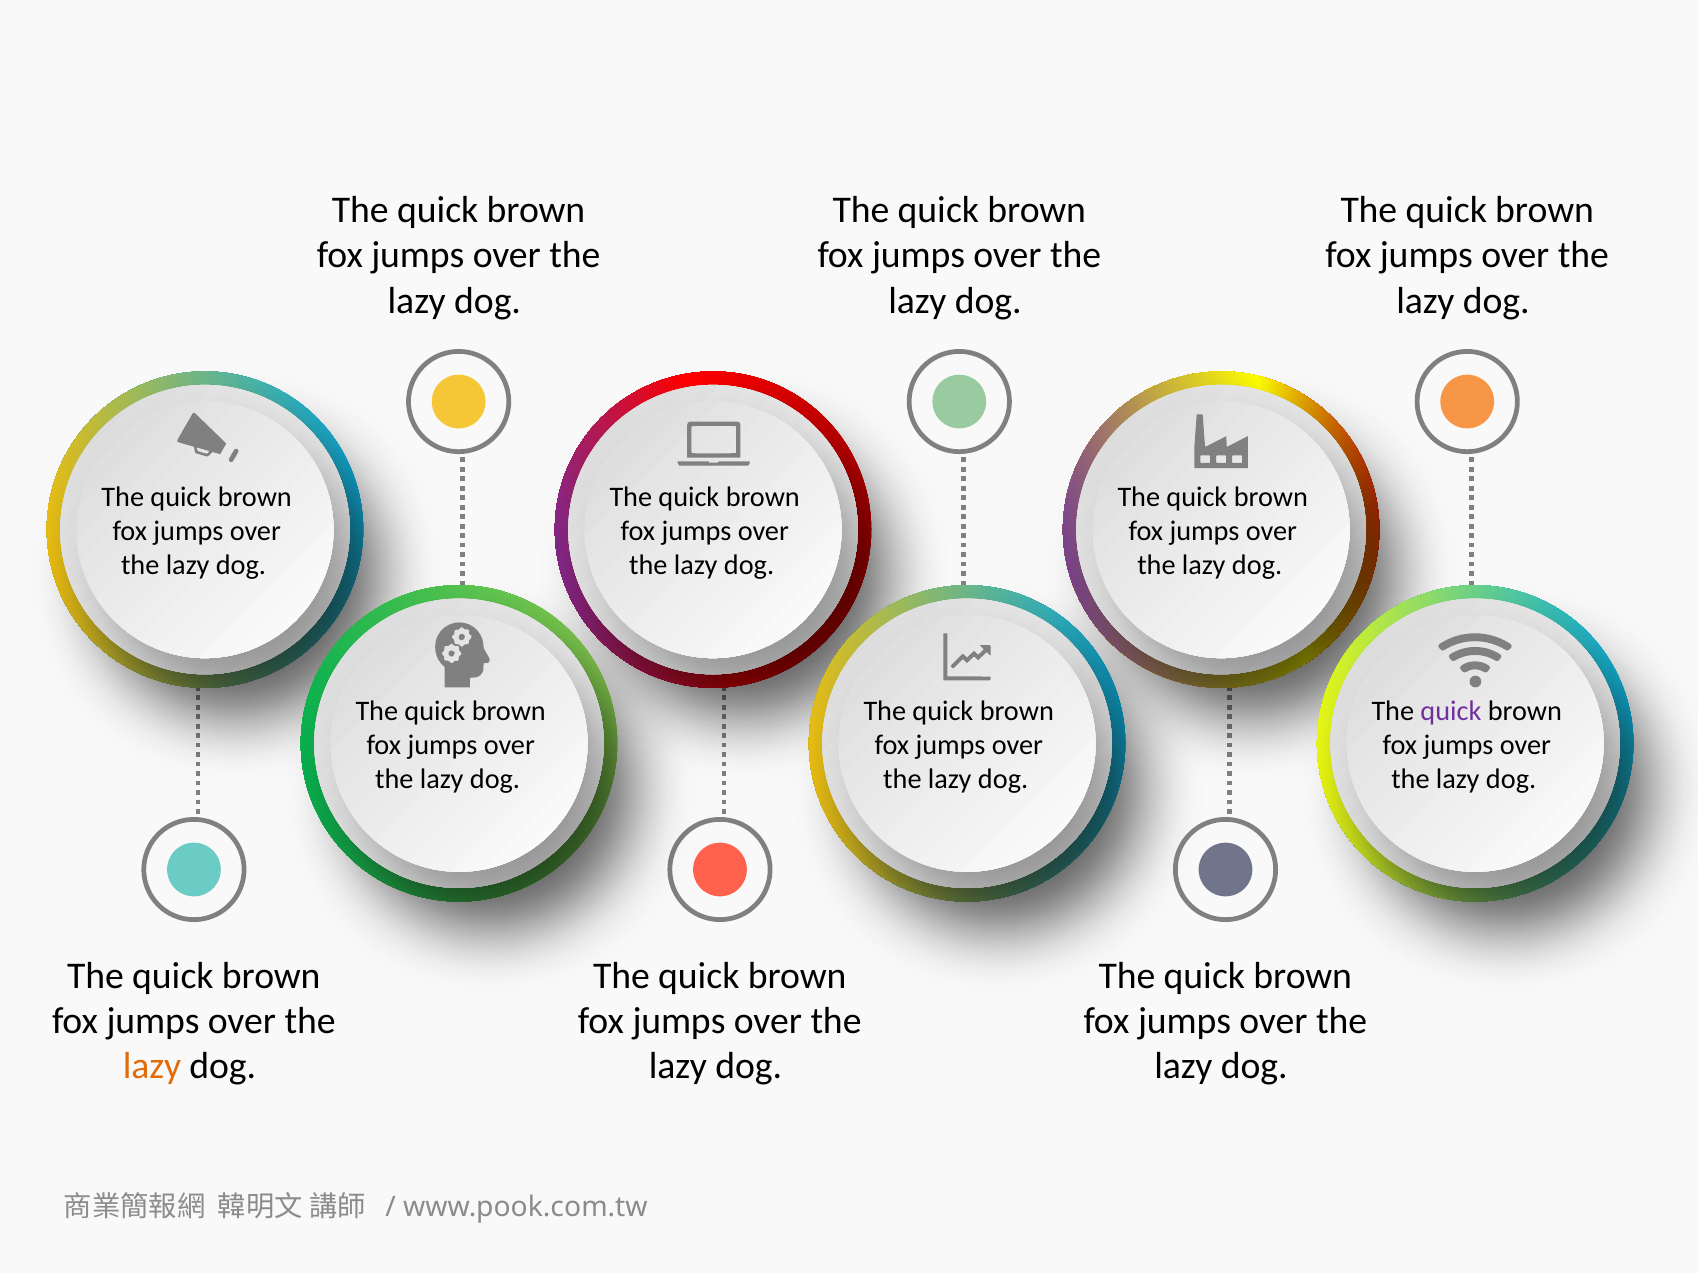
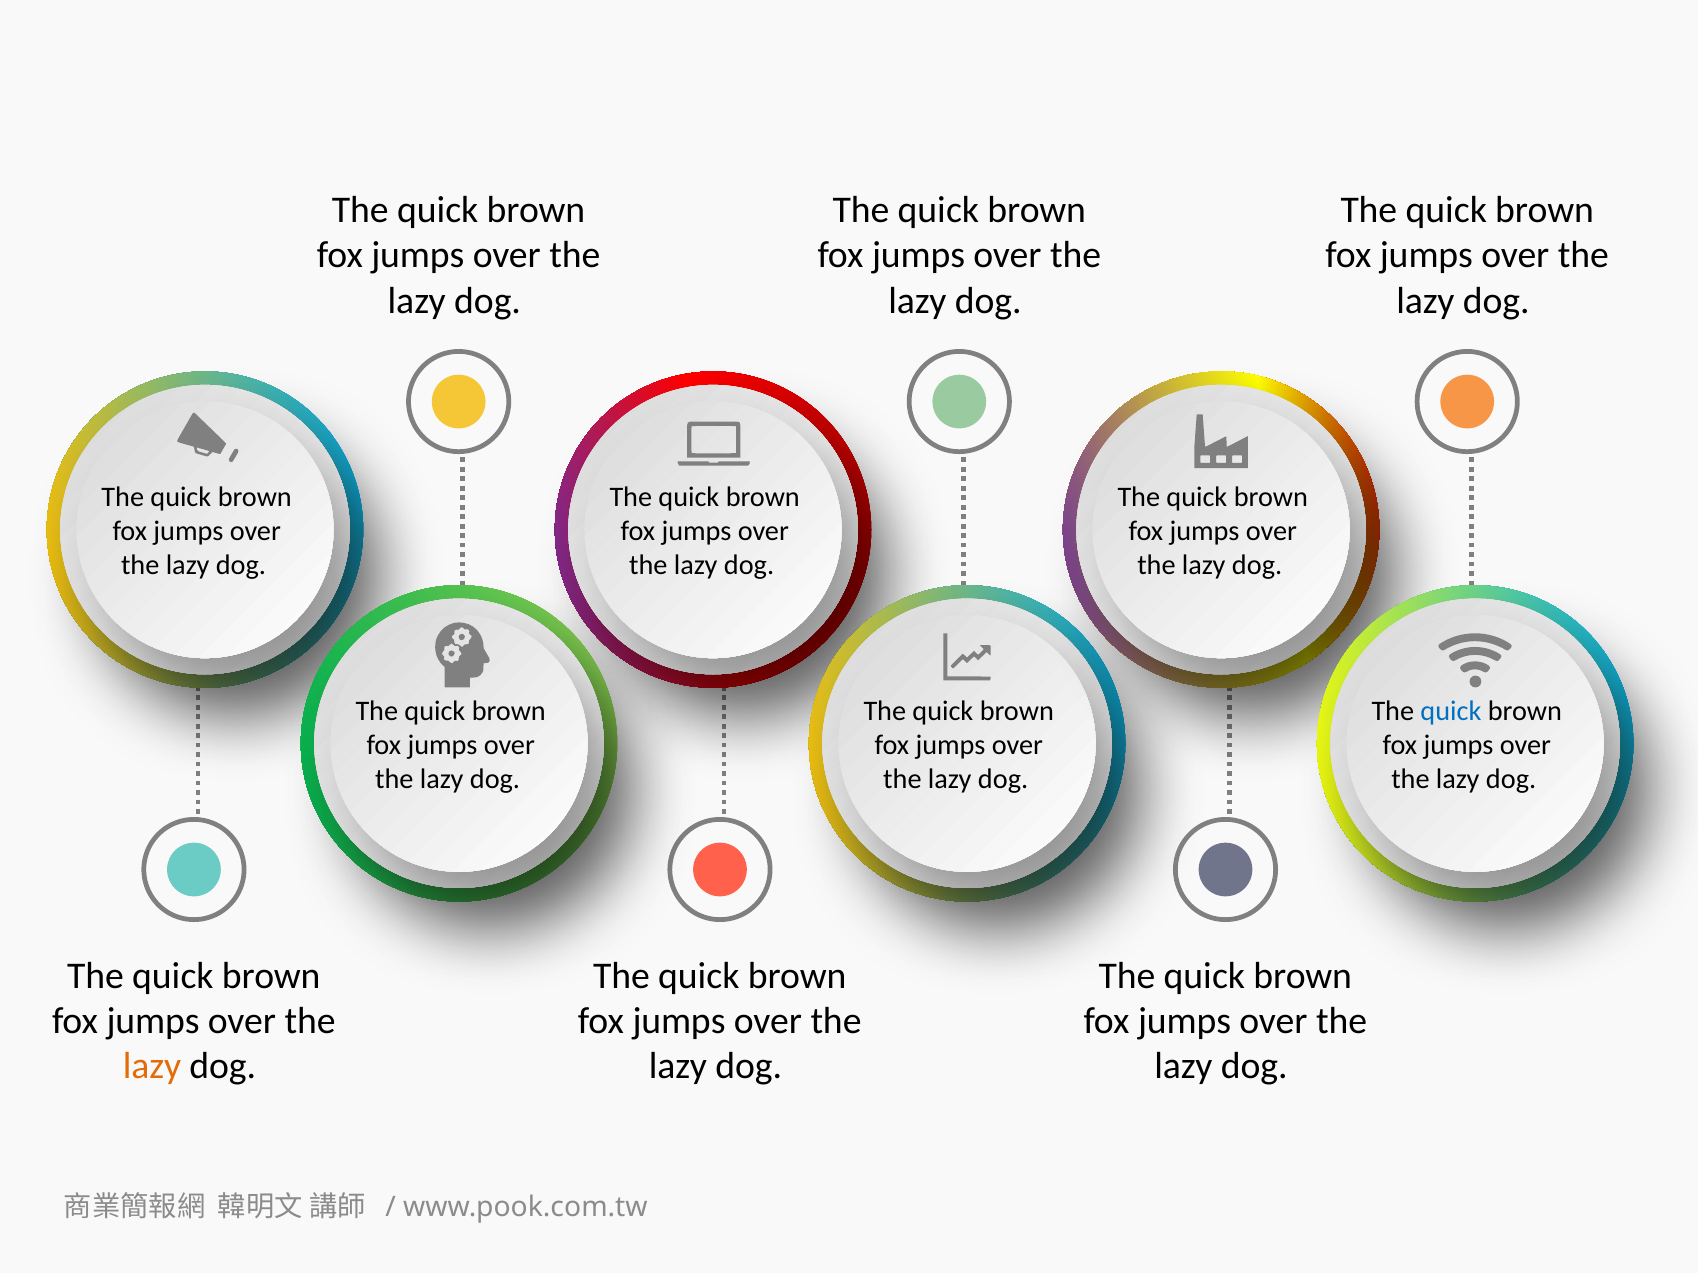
quick colour: purple -> blue (1451, 711)
